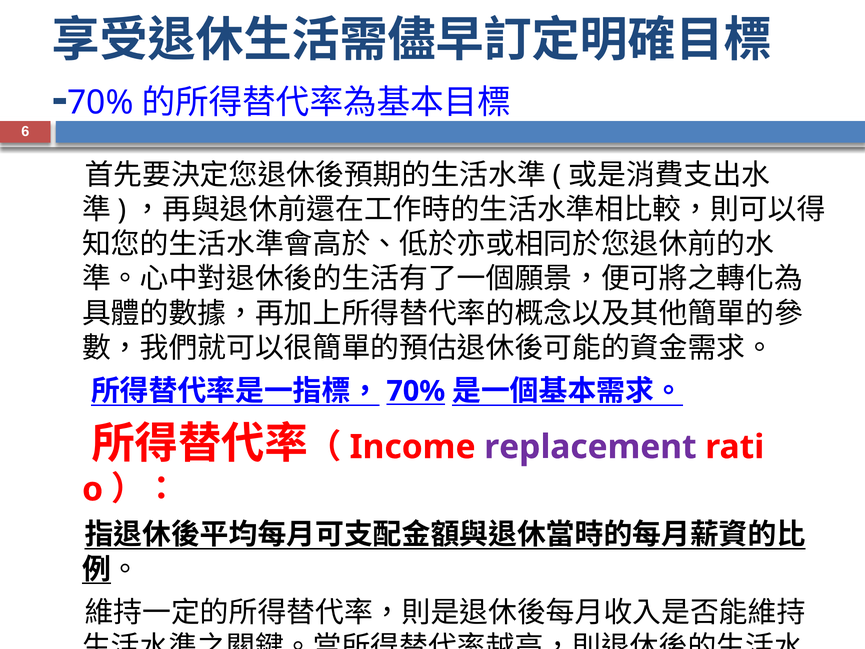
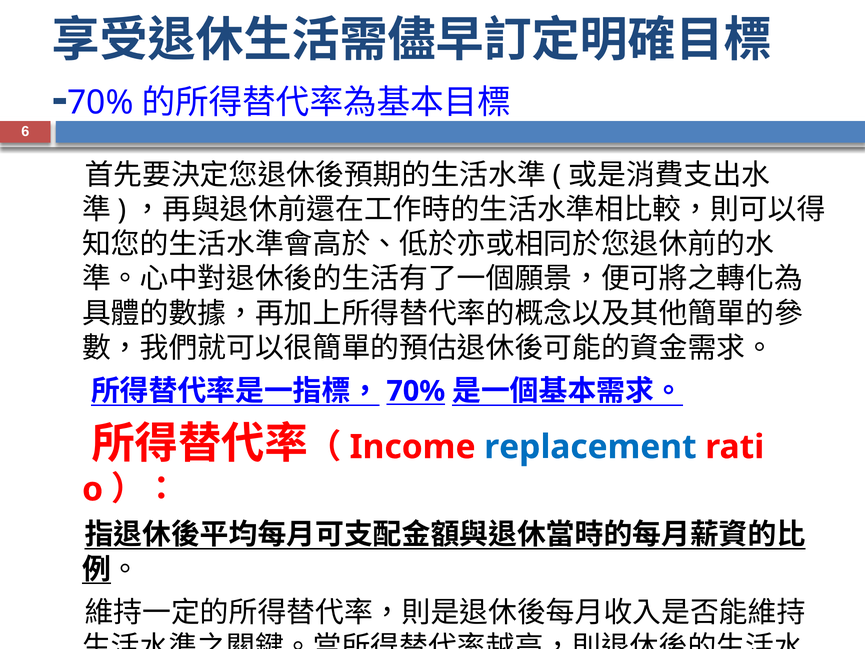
replacement colour: purple -> blue (590, 447)
